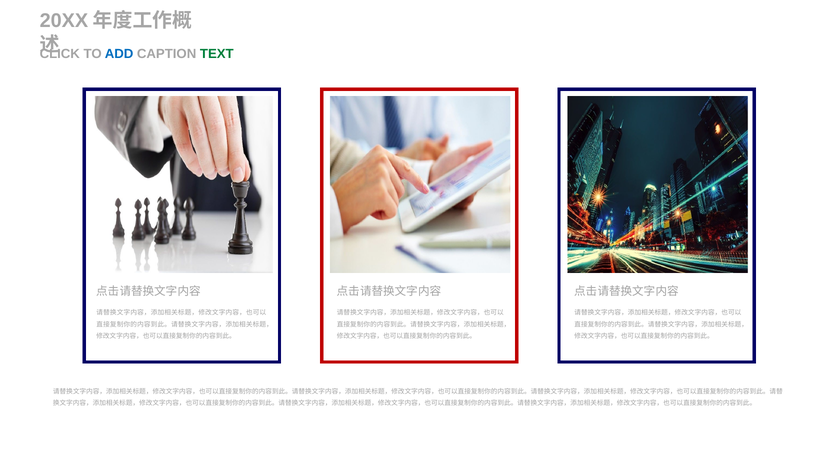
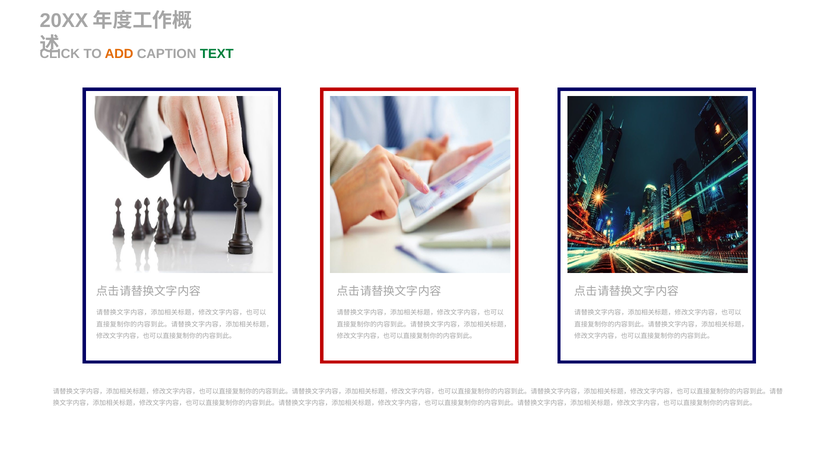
ADD colour: blue -> orange (119, 54)
